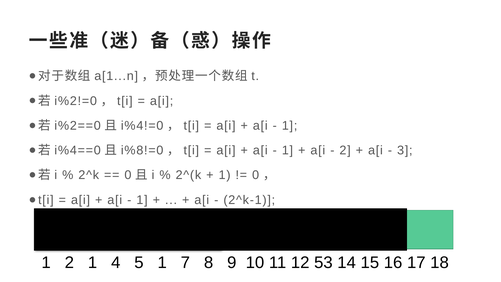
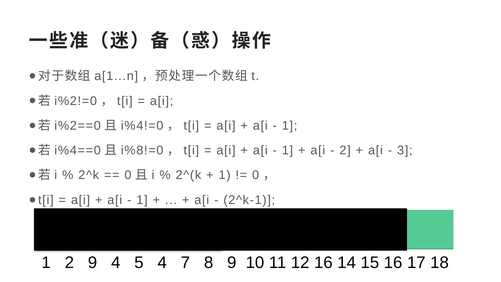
2 1: 1 -> 9 (93, 263)
5 1: 1 -> 4 (162, 263)
12 53: 53 -> 16 (323, 263)
